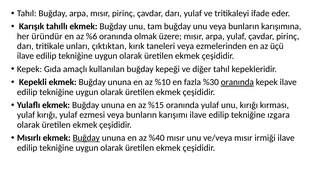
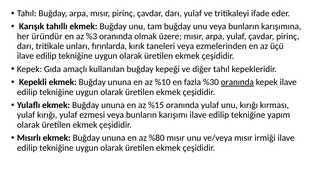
%6: %6 -> %3 (92, 36)
çıktıktan: çıktıktan -> fırınlarda (109, 46)
ızgara: ızgara -> yapım (279, 115)
Buğday underline: present -> none (86, 138)
%40: %40 -> %80 (157, 138)
